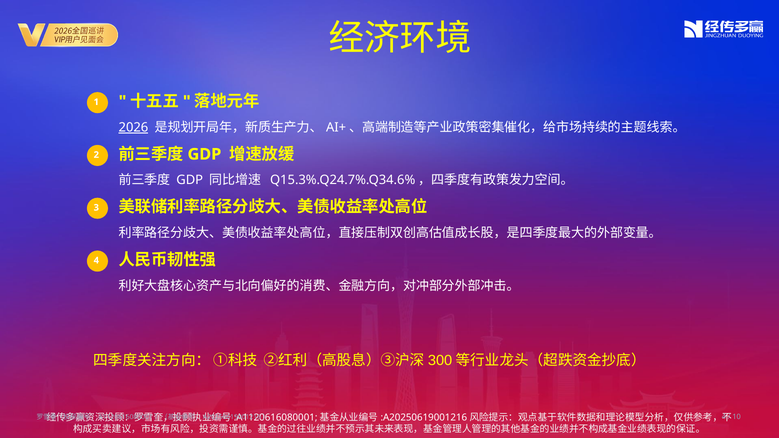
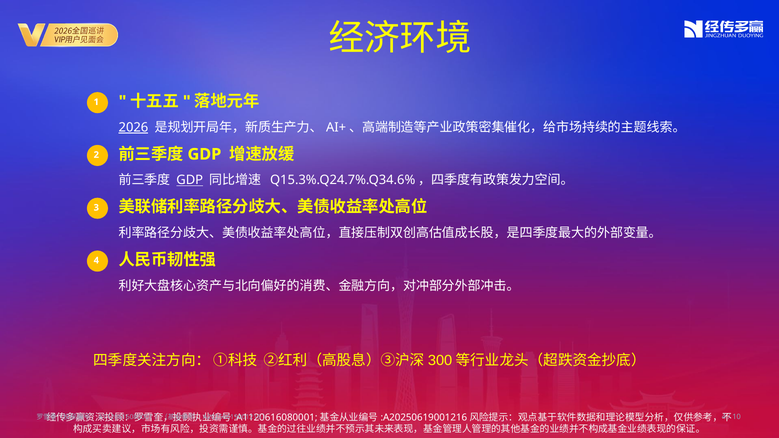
GDP underline: none -> present (190, 180)
